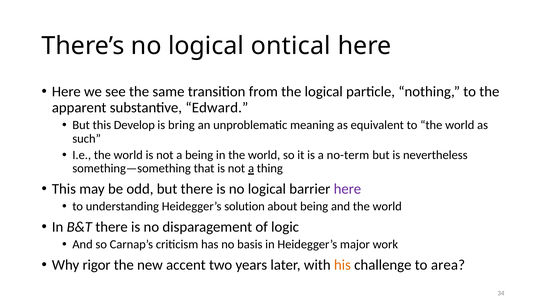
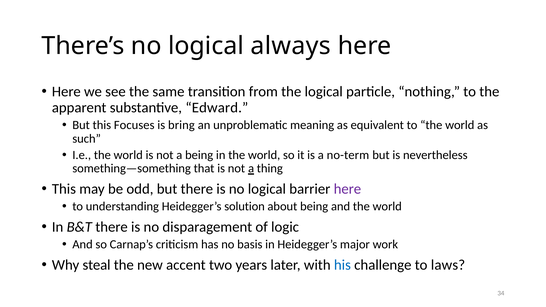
ontical: ontical -> always (291, 46)
Develop: Develop -> Focuses (134, 125)
rigor: rigor -> steal (97, 265)
his colour: orange -> blue (342, 265)
area: area -> laws (448, 265)
